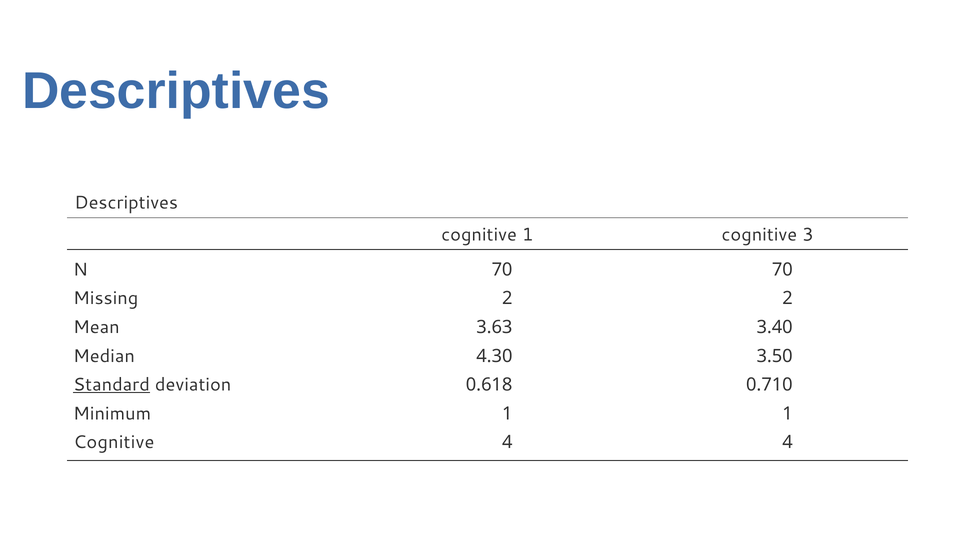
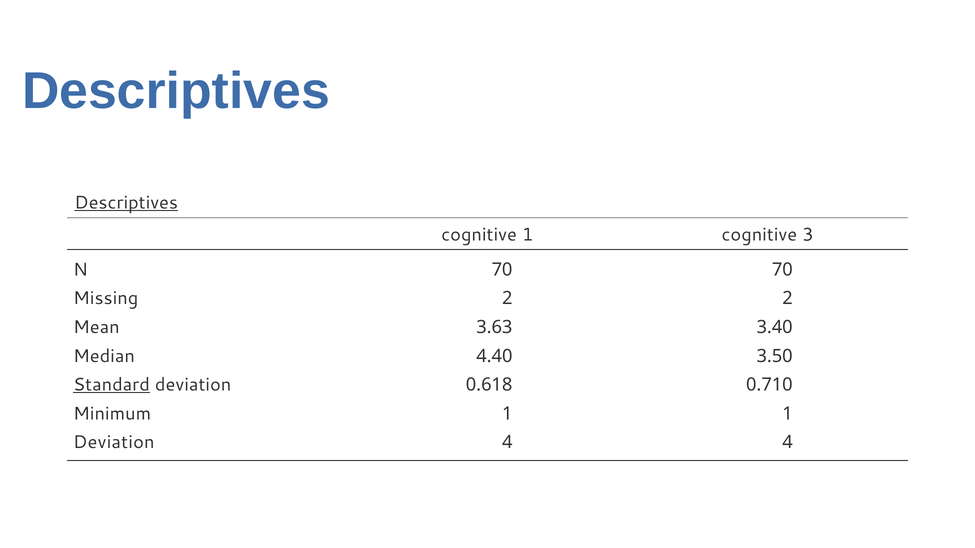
Descriptives underline: none -> present (126, 203)
4.30: 4.30 -> 4.40 (494, 356)
Cognitive: Cognitive -> Deviation (114, 443)
